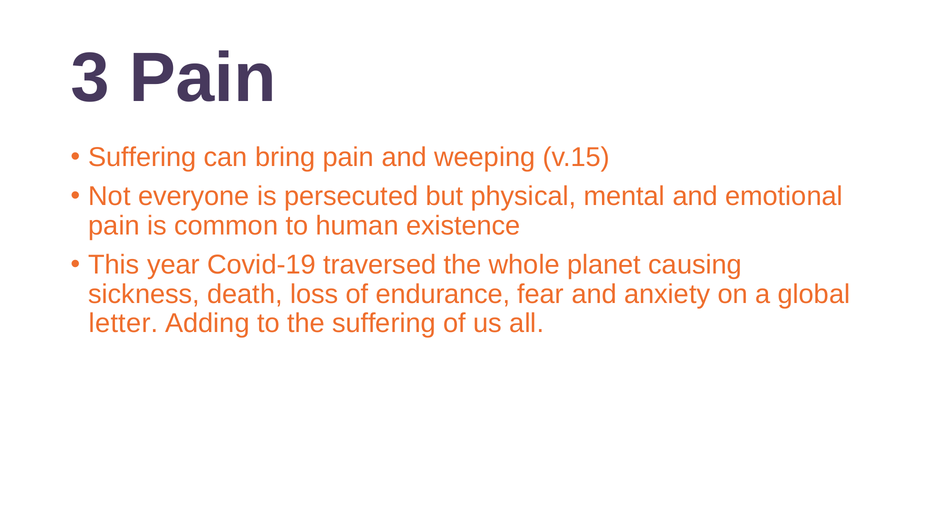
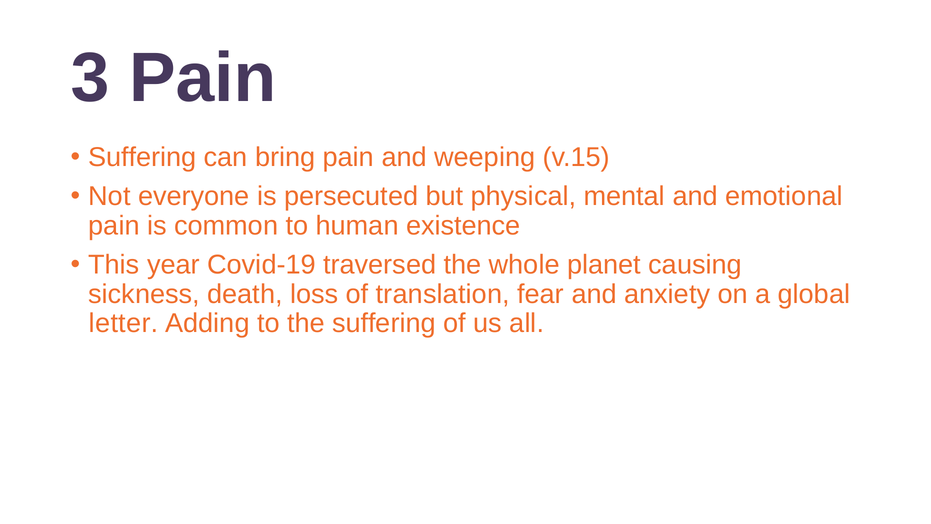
endurance: endurance -> translation (443, 294)
